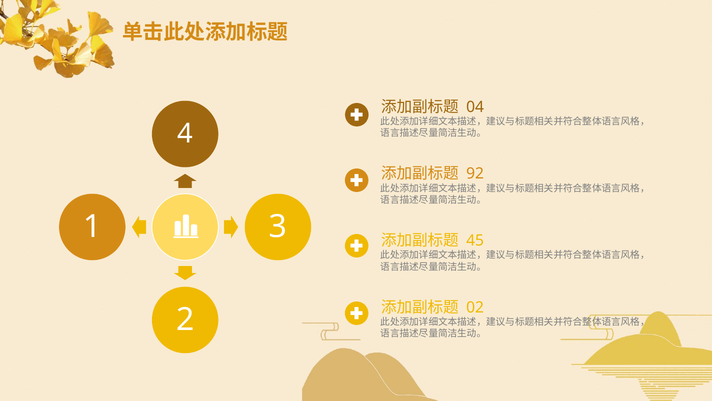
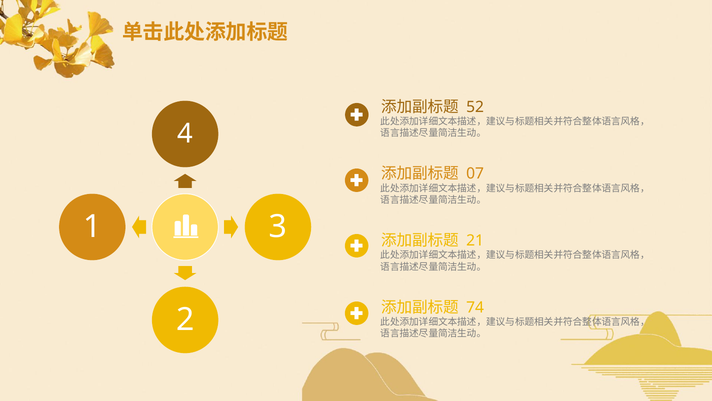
04: 04 -> 52 (475, 107)
92: 92 -> 07 (475, 174)
45: 45 -> 21 (475, 240)
02: 02 -> 74 (475, 307)
